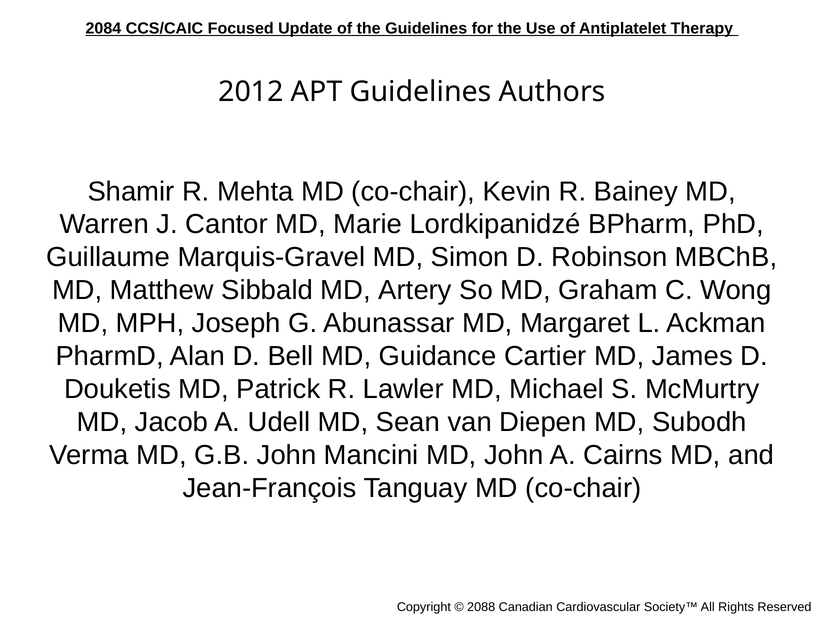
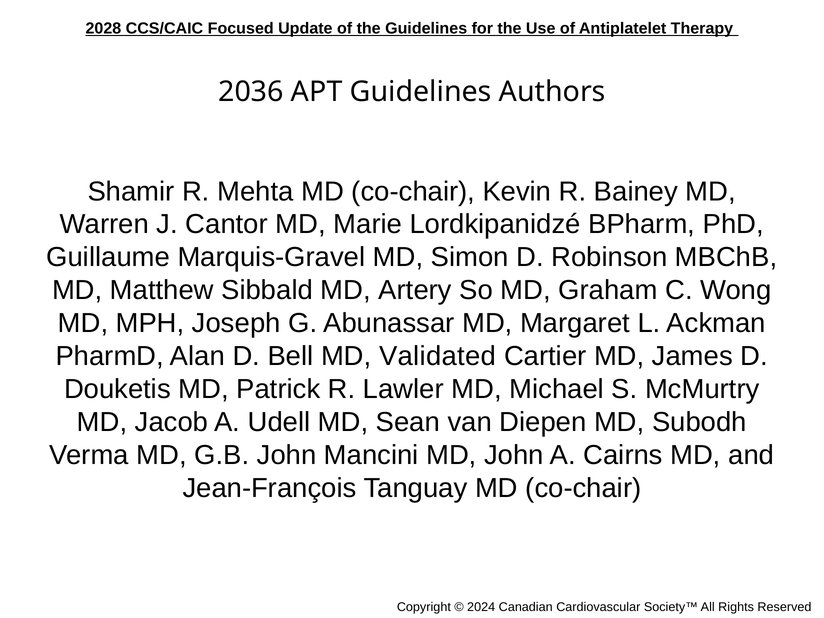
2084: 2084 -> 2028 (103, 29)
2012: 2012 -> 2036 (251, 92)
Guidance: Guidance -> Validated (438, 356)
2088: 2088 -> 2024 (481, 607)
